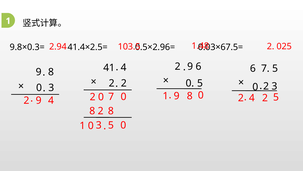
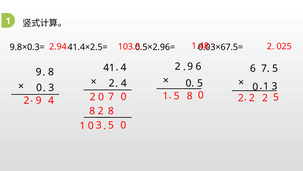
2: 2 -> 4 (124, 83)
0 2: 2 -> 1 (266, 86)
1 9: 9 -> 5 (177, 96)
4: 4 -> 2 (252, 98)
